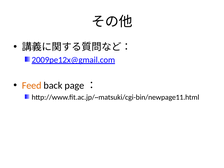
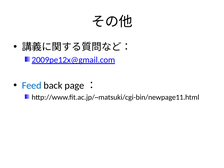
Feed colour: orange -> blue (32, 86)
